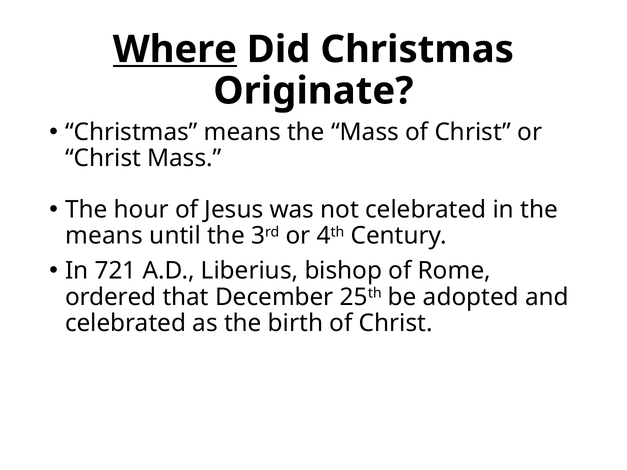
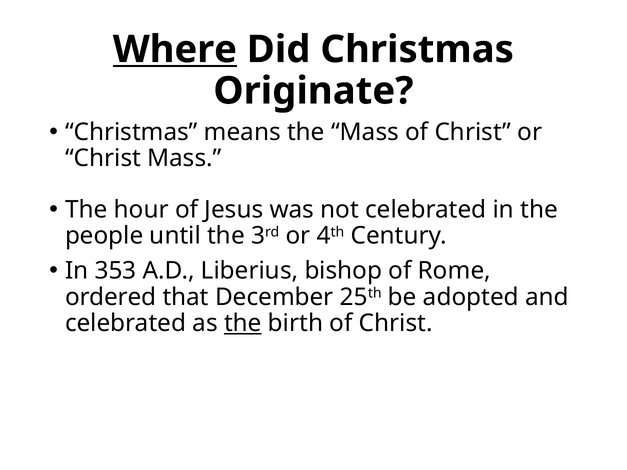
means: means -> people (104, 236)
721: 721 -> 353 (116, 271)
the underline: none -> present (243, 323)
